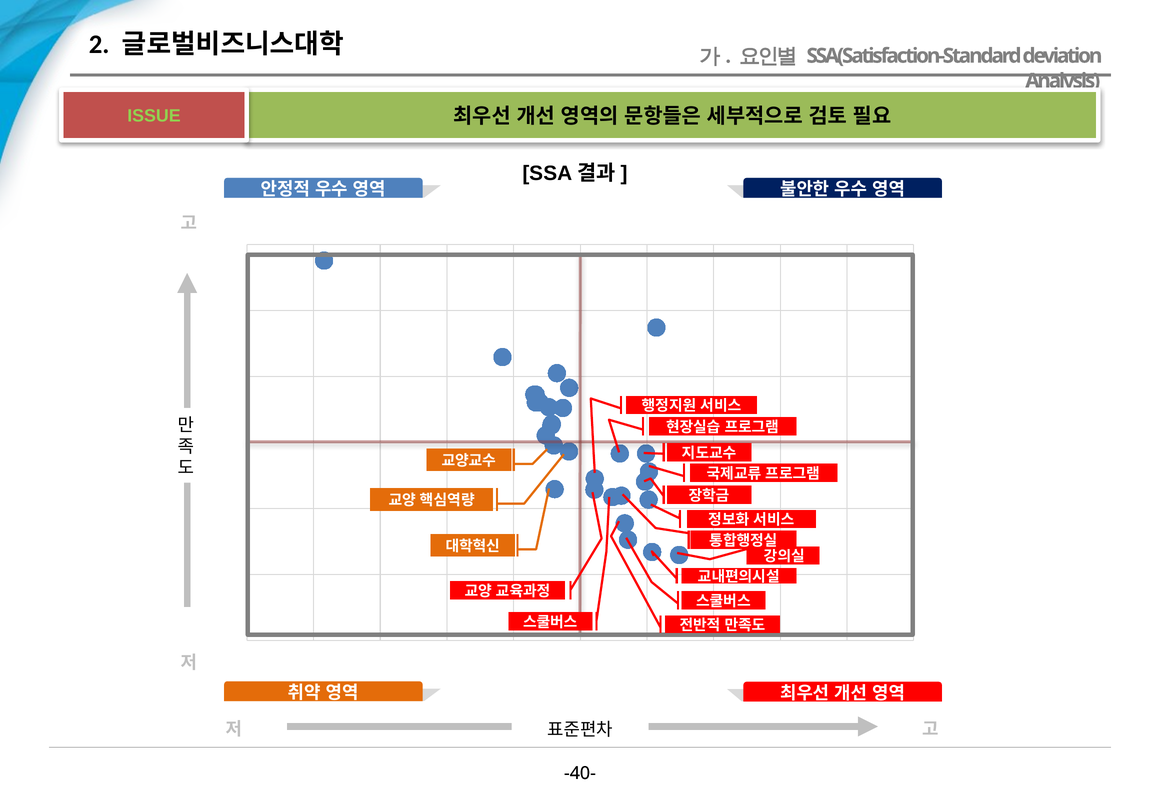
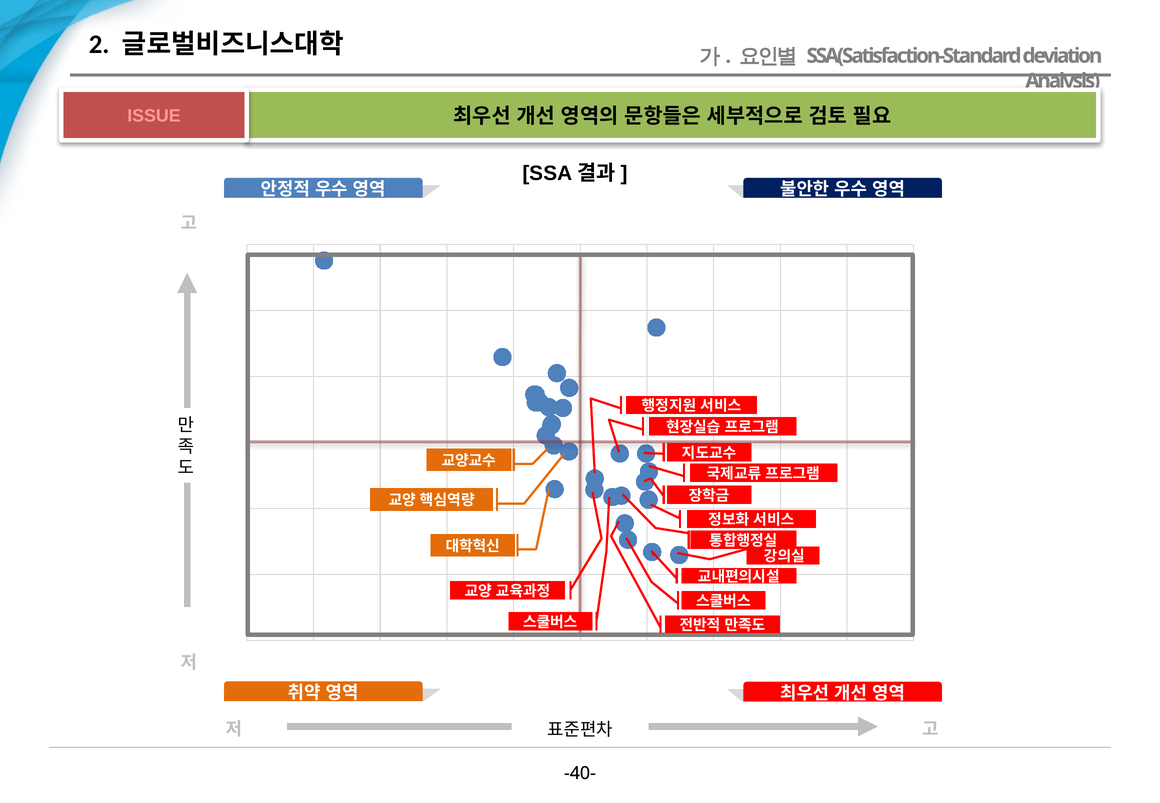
ISSUE colour: light green -> pink (154, 116)
